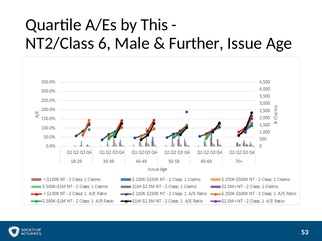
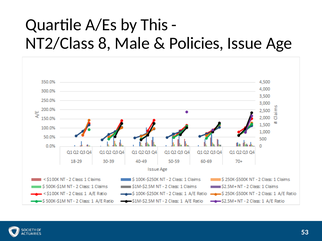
6: 6 -> 8 (104, 43)
Further: Further -> Policies (196, 43)
